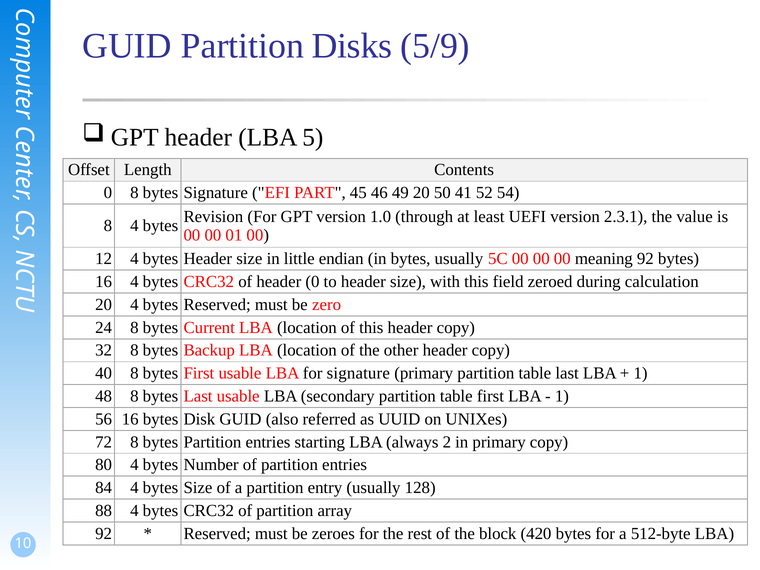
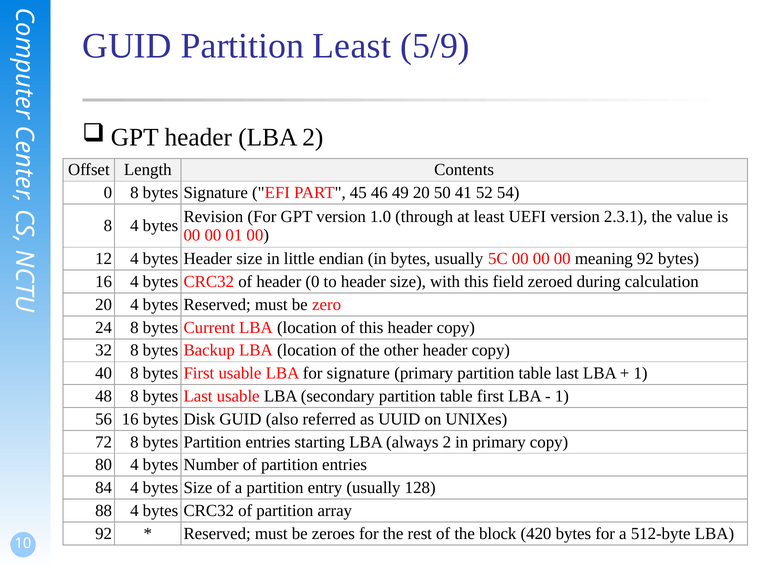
Partition Disks: Disks -> Least (352, 46)
LBA 5: 5 -> 2 (313, 137)
